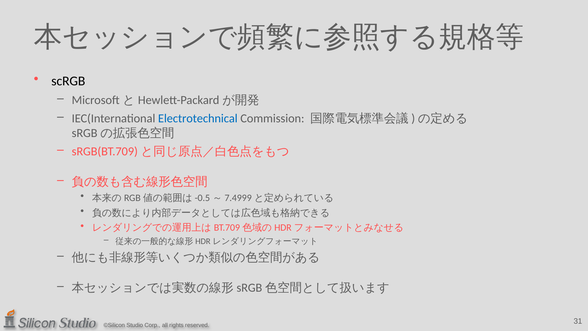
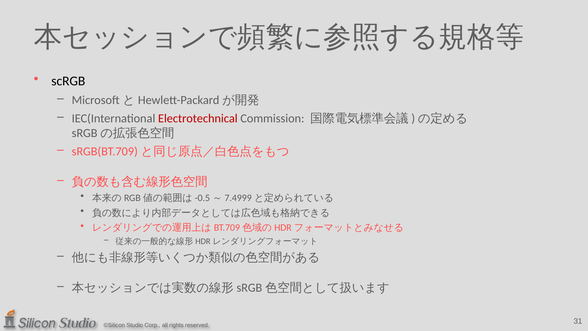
Electrotechnical colour: blue -> red (198, 118)
